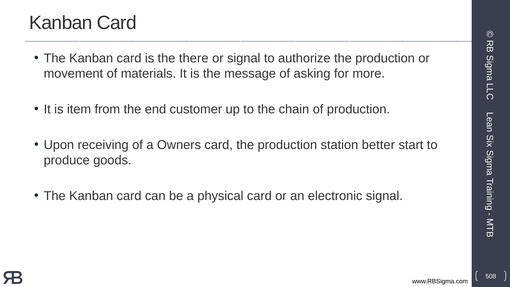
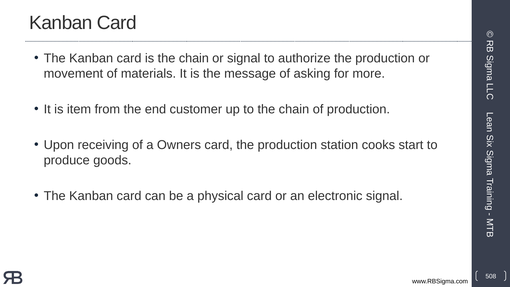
is the there: there -> chain (194, 58)
better: better -> cooks (378, 145)
